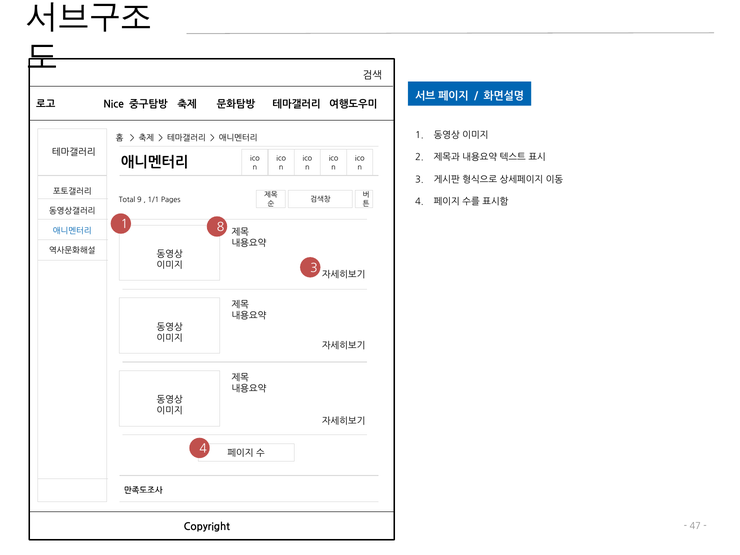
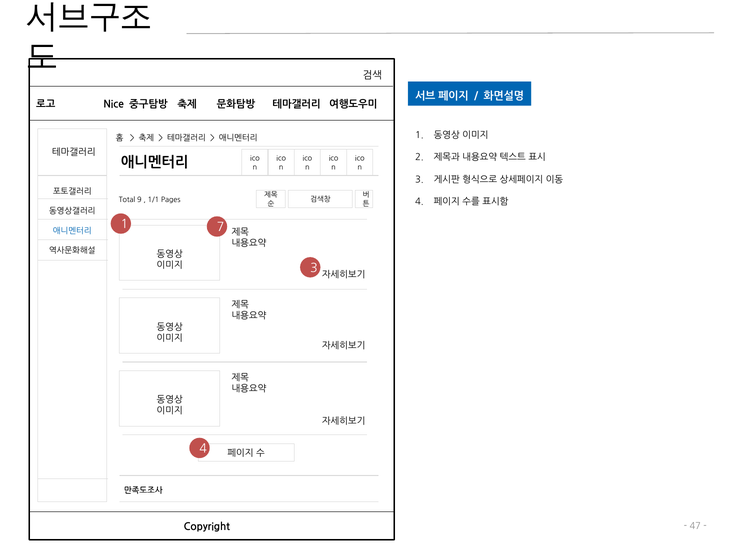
8: 8 -> 7 (221, 227)
